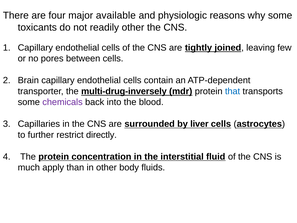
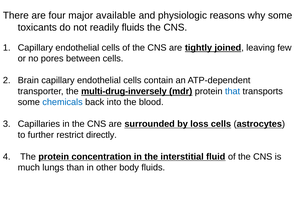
readily other: other -> fluids (133, 27)
chemicals colour: purple -> blue (63, 102)
liver: liver -> loss (199, 124)
apply: apply -> lungs (53, 167)
